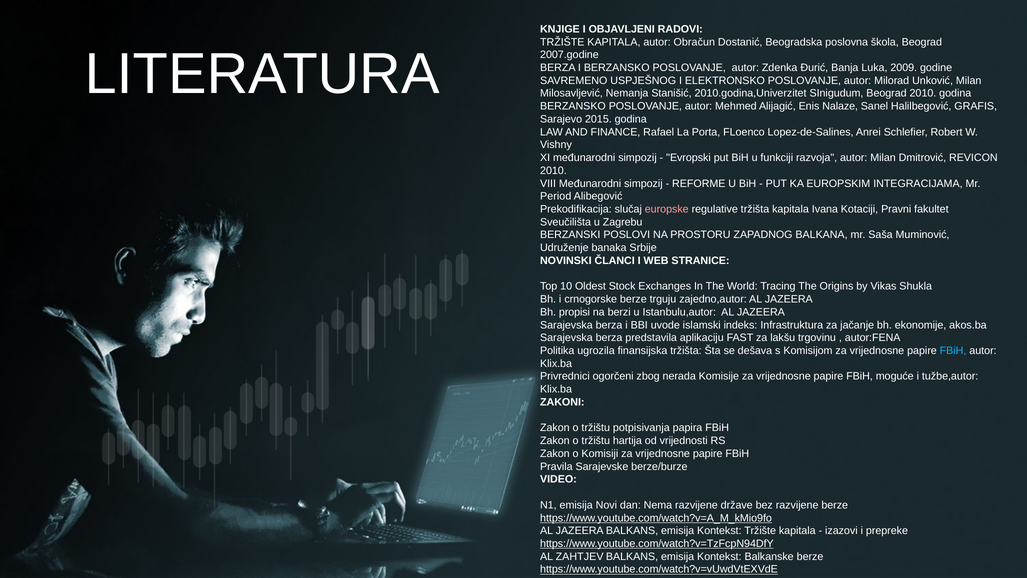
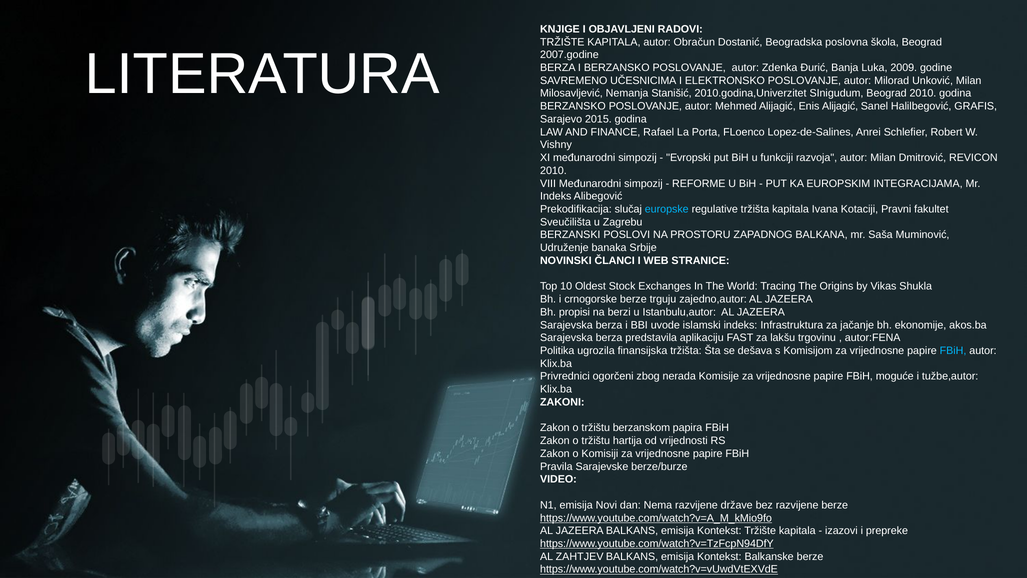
USPJEŠNOG: USPJEŠNOG -> UČESNICIMA (643, 81)
Enis Nalaze: Nalaze -> Alijagić (840, 106)
Period: Period -> Indeks (556, 196)
europske colour: pink -> light blue (667, 209)
potpisivanja: potpisivanja -> berzanskom (641, 428)
